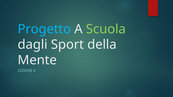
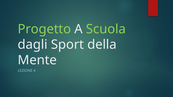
Progetto colour: light blue -> light green (44, 29)
